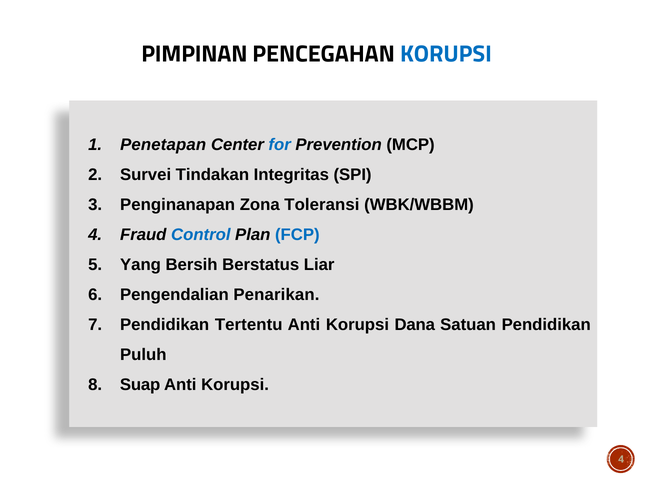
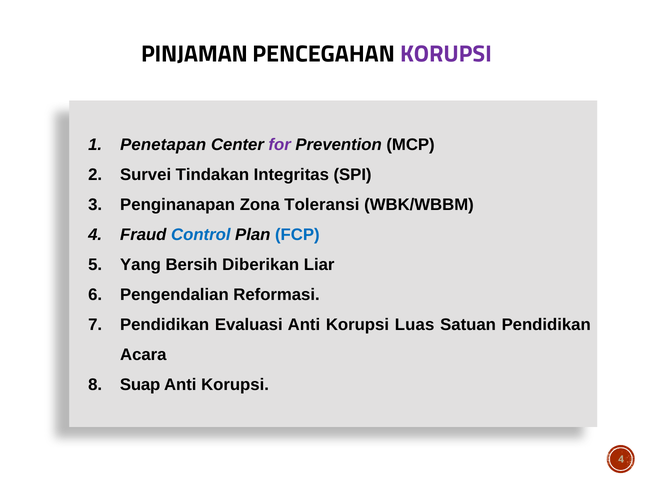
PIMPINAN: PIMPINAN -> PINJAMAN (194, 54)
KORUPSI colour: blue -> purple (446, 54)
for colour: blue -> purple (280, 145)
Berstatus: Berstatus -> Diberikan (261, 265)
Penarikan: Penarikan -> Reformasi (277, 295)
Tertentu: Tertentu -> Evaluasi (249, 325)
Dana: Dana -> Luas (415, 325)
Puluh: Puluh -> Acara (143, 355)
